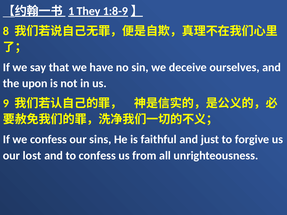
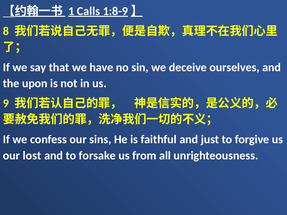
They: They -> Calls (89, 11)
to confess: confess -> forsake (97, 156)
